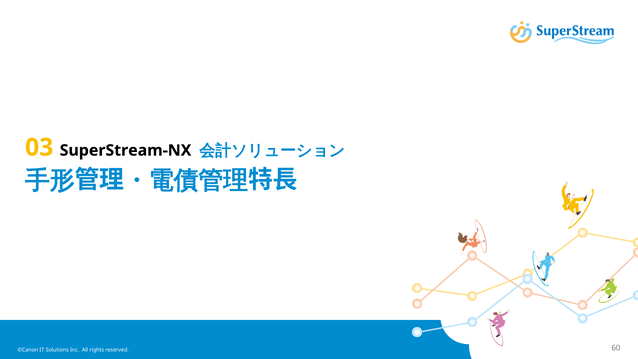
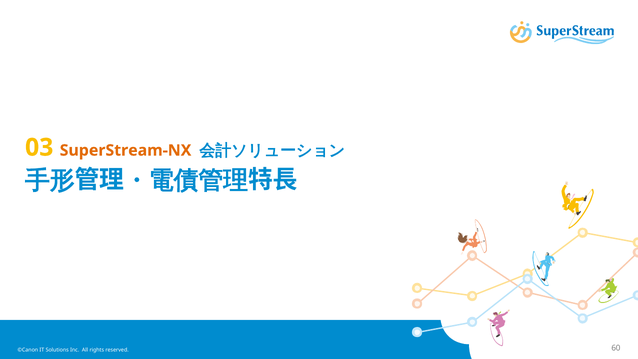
SuperStream-NX colour: black -> orange (126, 150)
